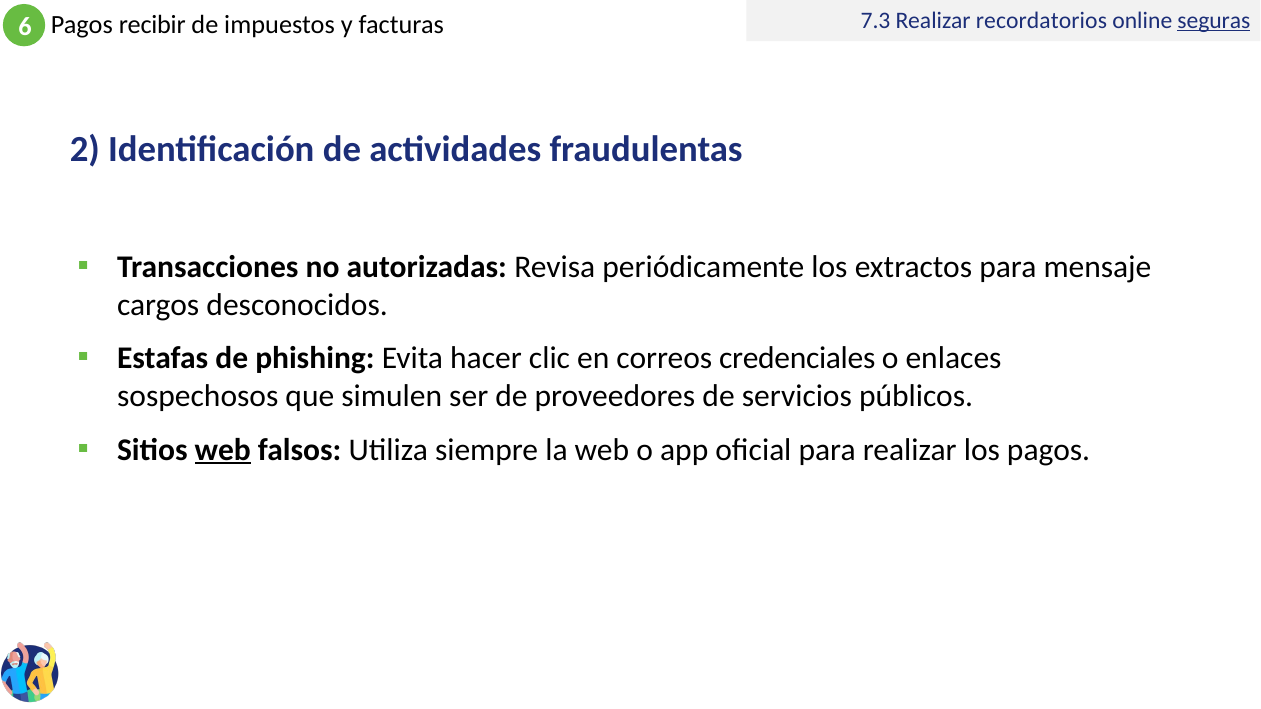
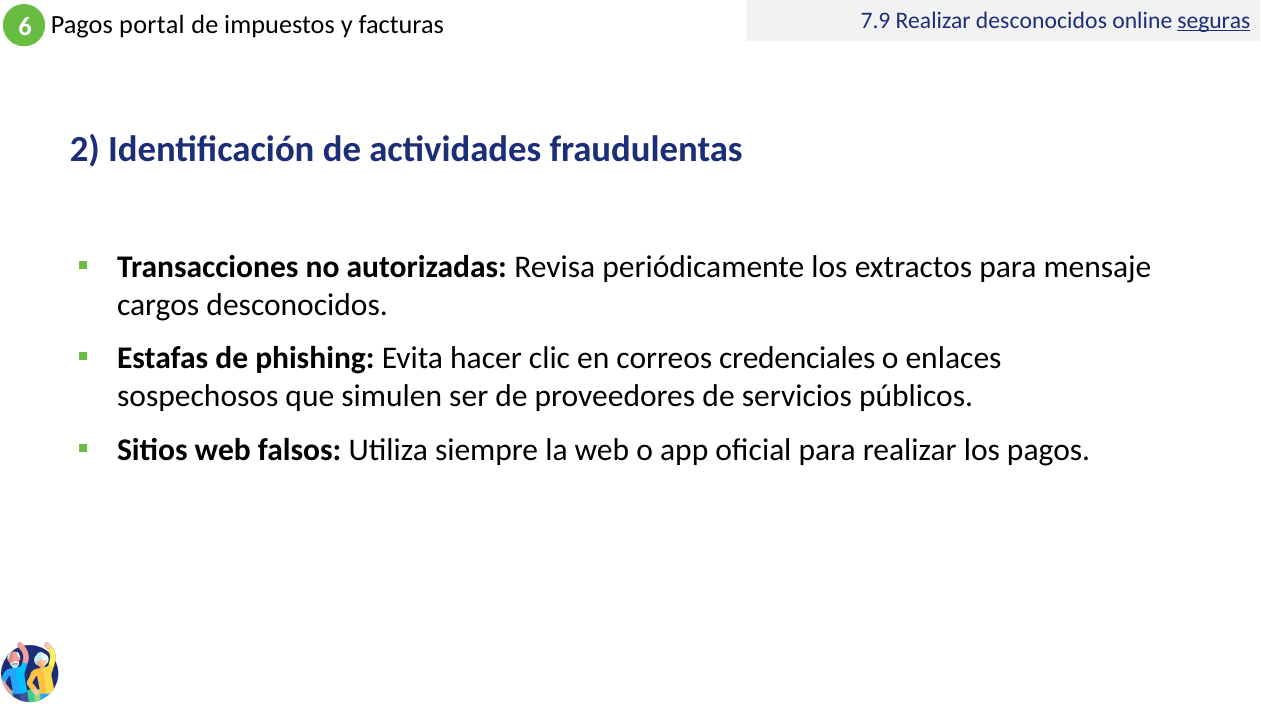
7.3: 7.3 -> 7.9 (876, 20)
Realizar recordatorios: recordatorios -> desconocidos (1041, 20)
recibir: recibir -> portal (152, 25)
web underline: present -> none (223, 450)
